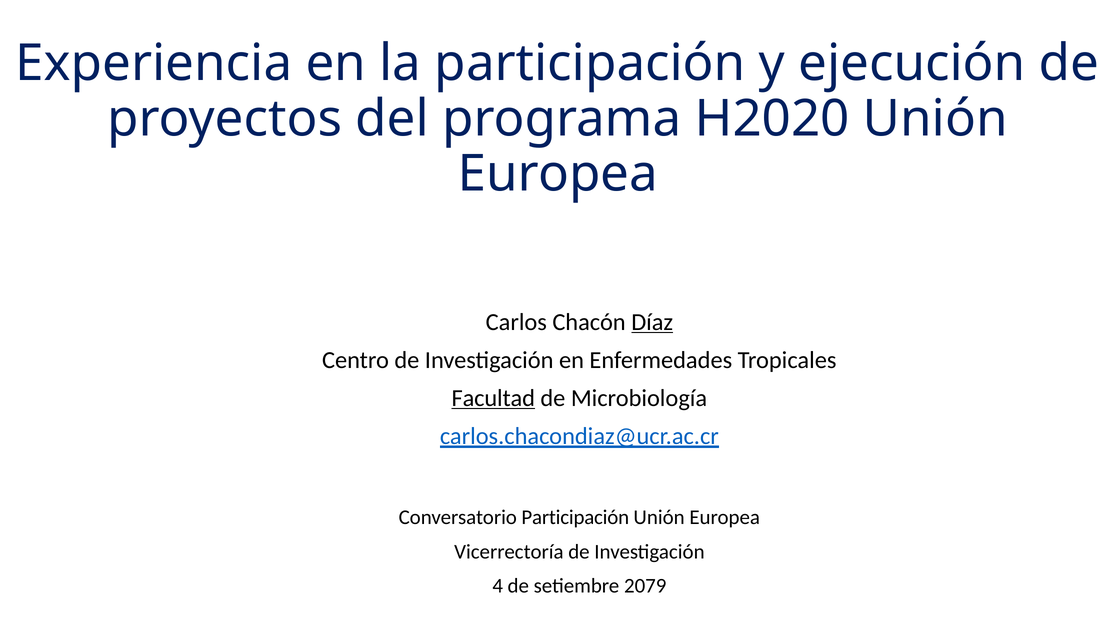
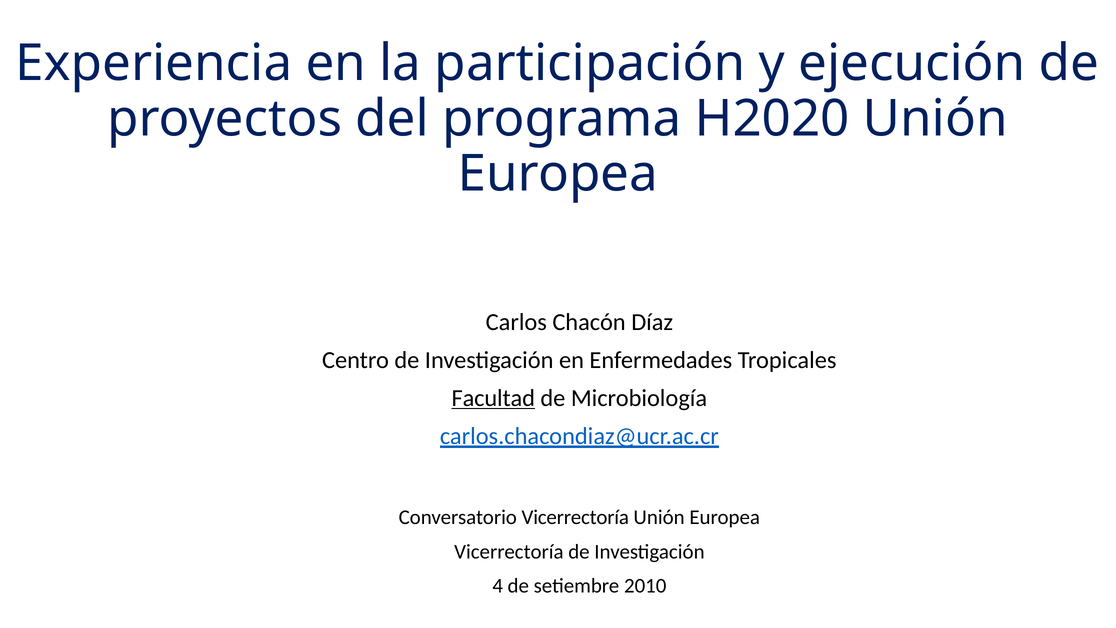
Díaz underline: present -> none (652, 322)
Conversatorio Participación: Participación -> Vicerrectoría (575, 517)
2079: 2079 -> 2010 (645, 586)
